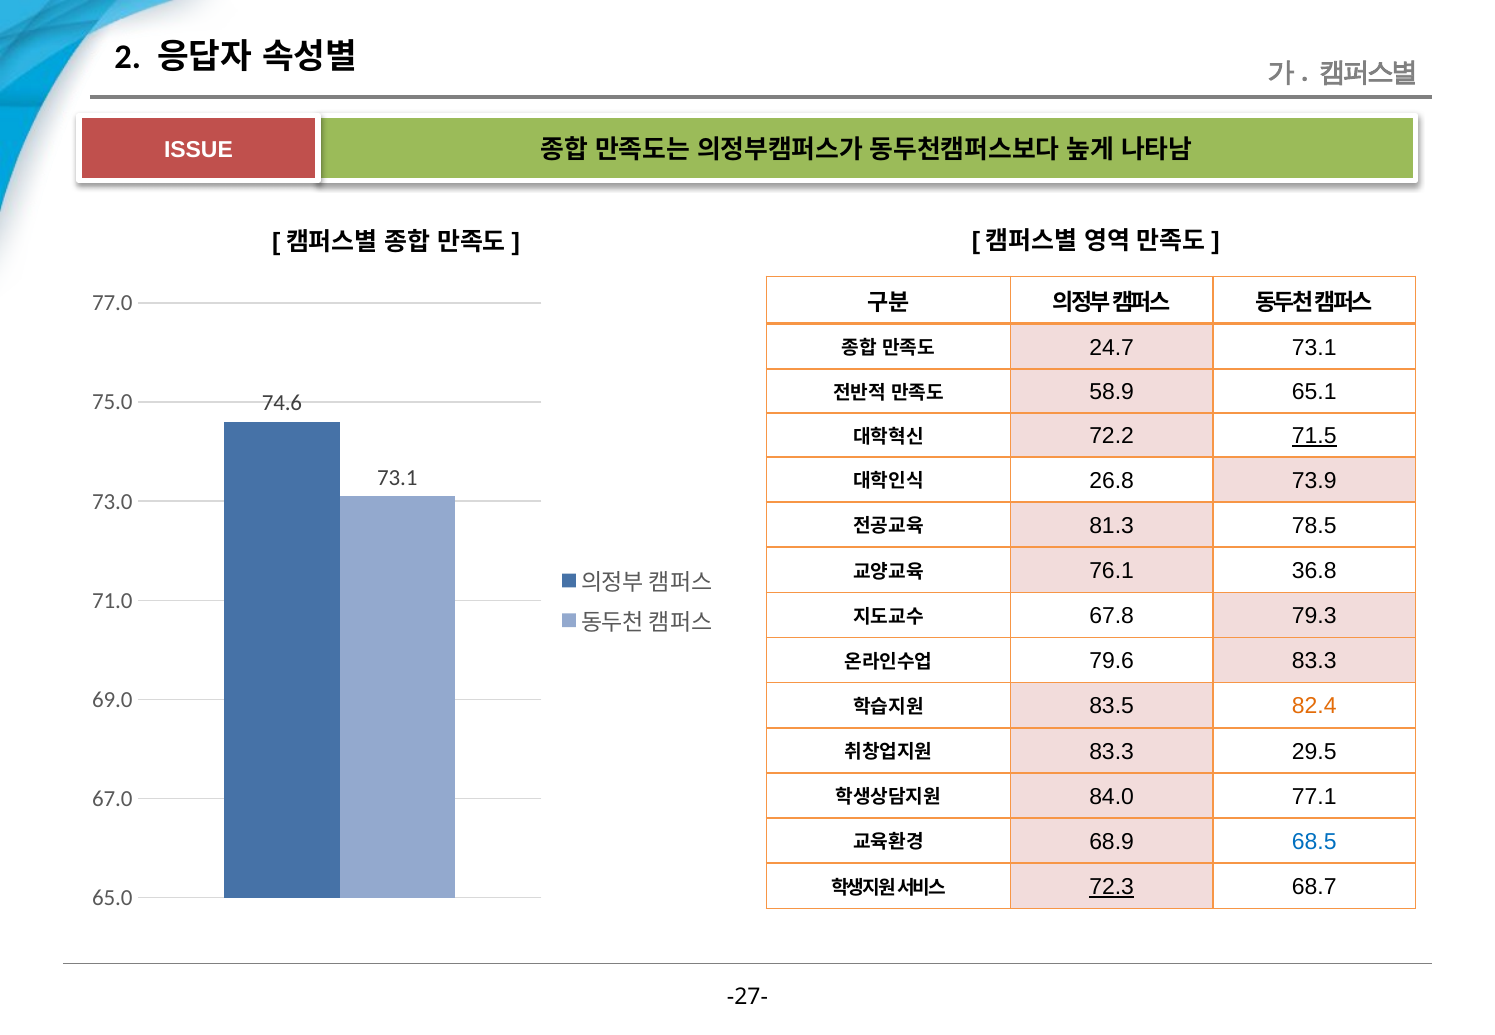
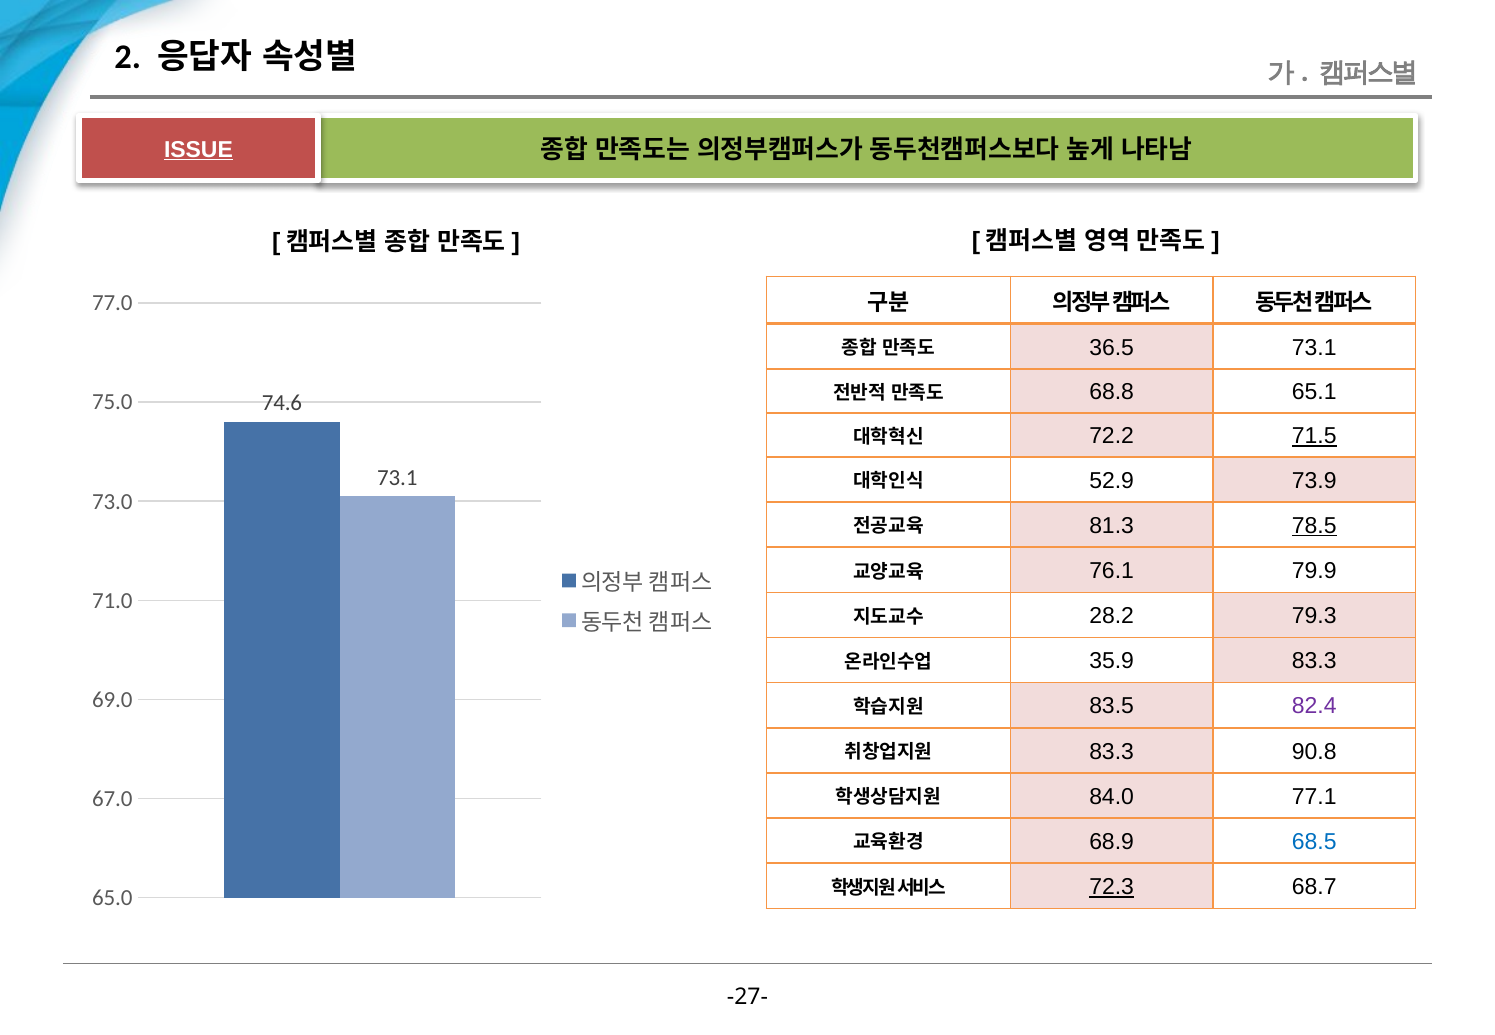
ISSUE underline: none -> present (198, 150)
24.7: 24.7 -> 36.5 (1112, 347)
58.9: 58.9 -> 68.8 (1112, 392)
26.8: 26.8 -> 52.9 (1112, 481)
78.5 underline: none -> present (1314, 526)
36.8: 36.8 -> 79.9 (1314, 571)
67.8: 67.8 -> 28.2 (1112, 616)
79.6: 79.6 -> 35.9 (1112, 661)
82.4 colour: orange -> purple (1314, 706)
29.5: 29.5 -> 90.8 (1314, 752)
